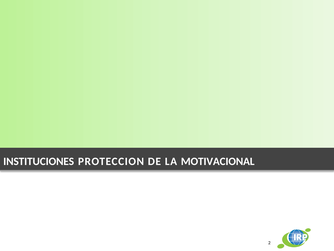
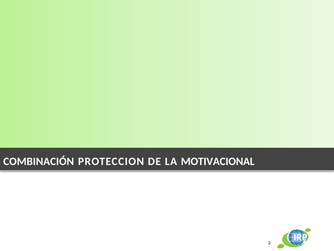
INSTITUCIONES: INSTITUCIONES -> COMBINACIÓN (39, 161)
